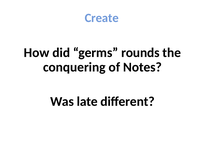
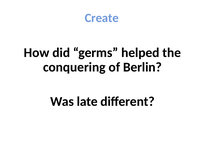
rounds: rounds -> helped (140, 53)
Notes: Notes -> Berlin (142, 67)
